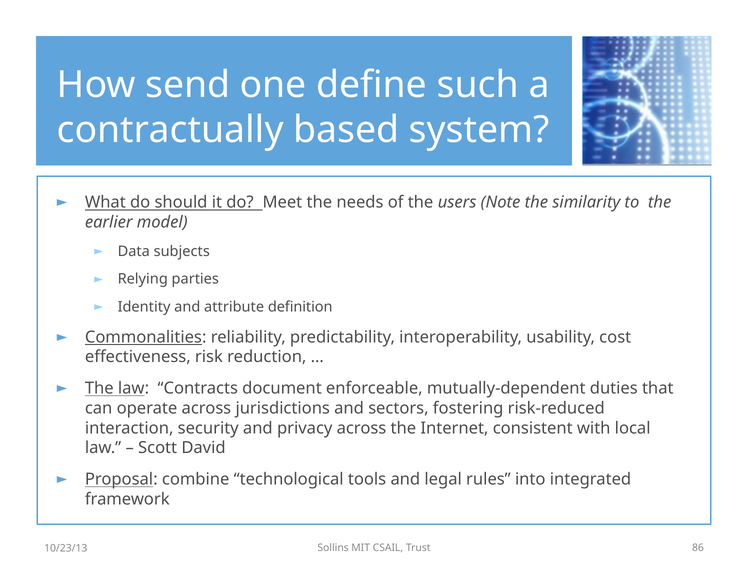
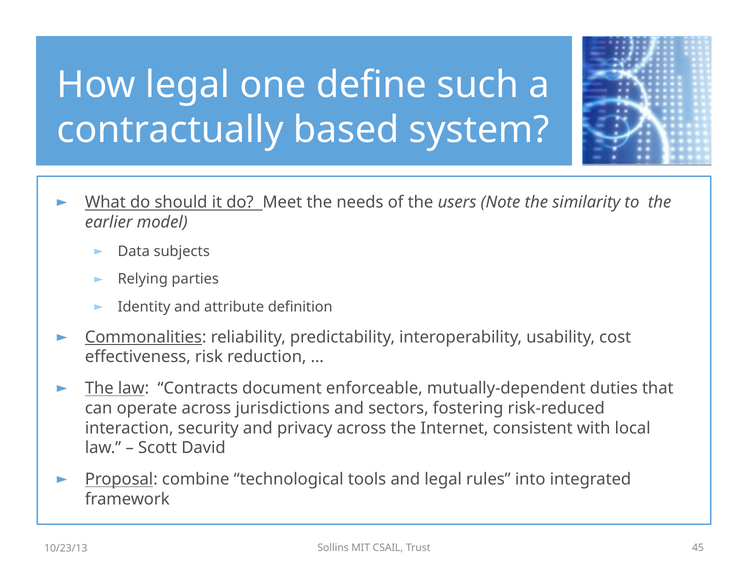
How send: send -> legal (188, 85)
86: 86 -> 45 (698, 548)
